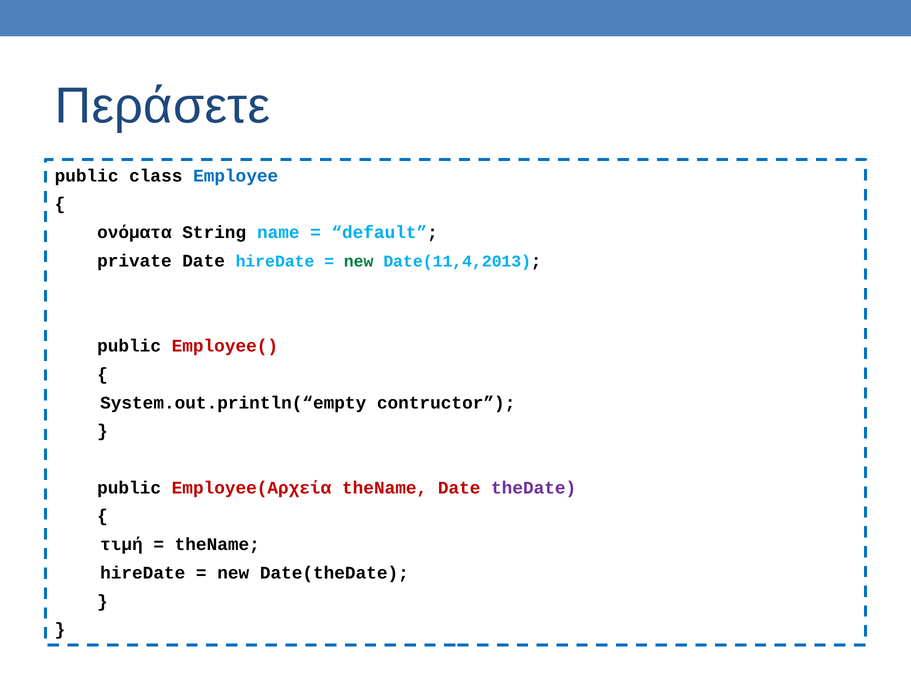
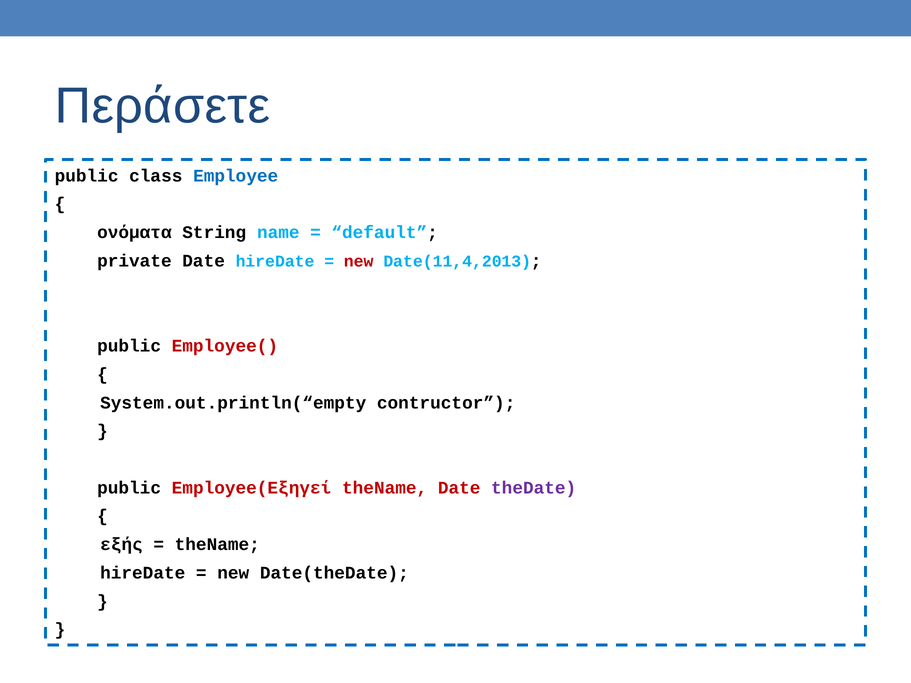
new colour: green -> red (359, 261)
Employee(Αρχεία: Employee(Αρχεία -> Employee(Εξηγεί (252, 488)
τιμή: τιμή -> εξής (121, 545)
